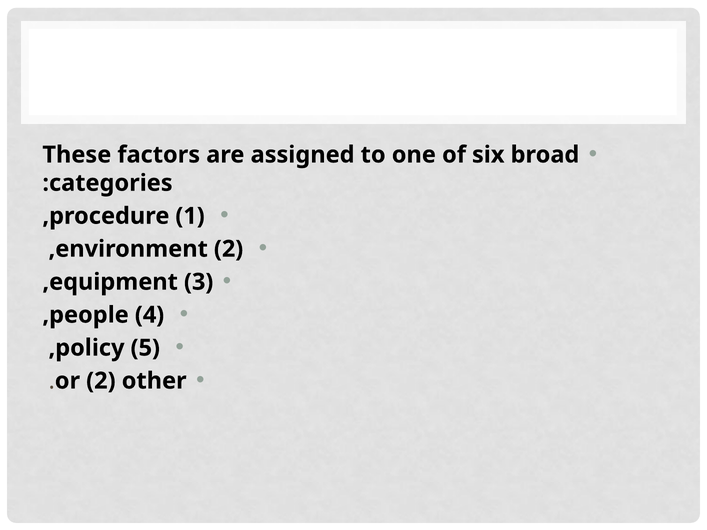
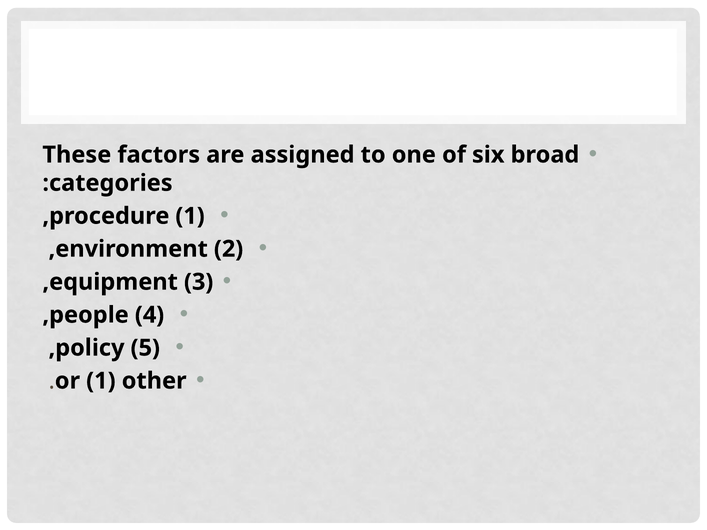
or 2: 2 -> 1 (101, 381)
